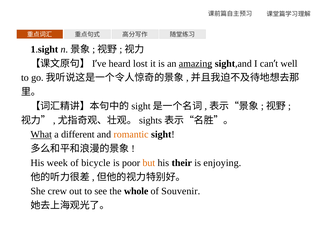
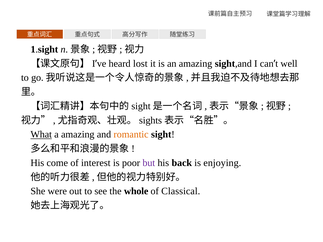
amazing underline: present -> none (196, 64)
a different: different -> amazing (78, 135)
week: week -> come (57, 163)
bicycle: bicycle -> interest (96, 163)
but colour: orange -> purple (149, 163)
their: their -> back (182, 163)
crew: crew -> were (57, 191)
Souvenir: Souvenir -> Classical (181, 191)
